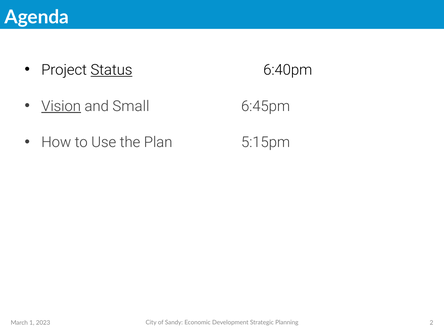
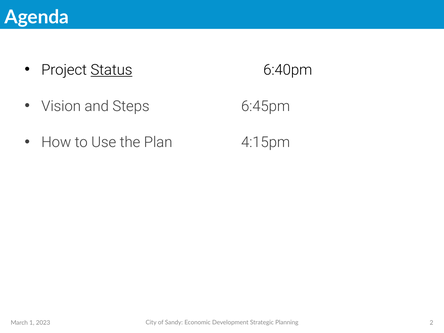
Vision underline: present -> none (61, 106)
Small: Small -> Steps (131, 106)
5:15pm: 5:15pm -> 4:15pm (266, 142)
